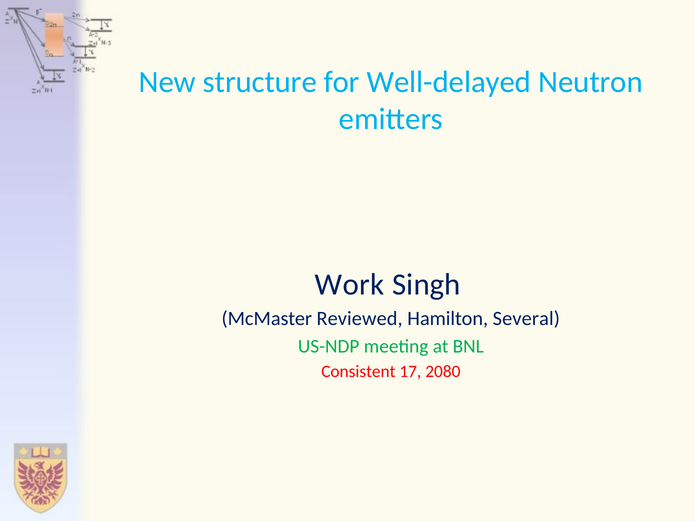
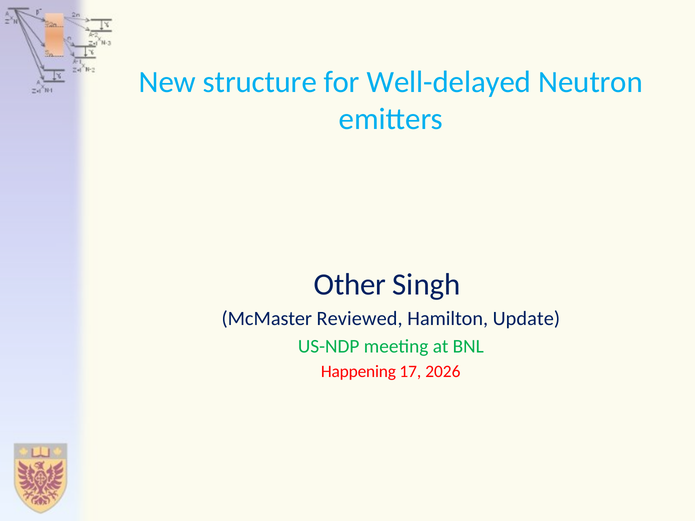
Work: Work -> Other (350, 285)
Several: Several -> Update (526, 319)
Consistent: Consistent -> Happening (358, 372)
2080: 2080 -> 2026 (443, 372)
